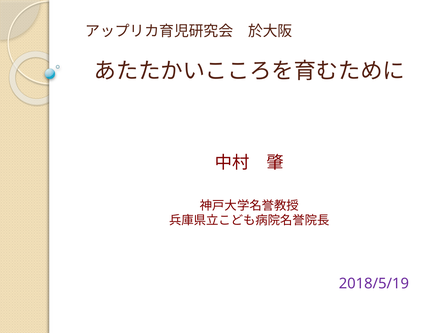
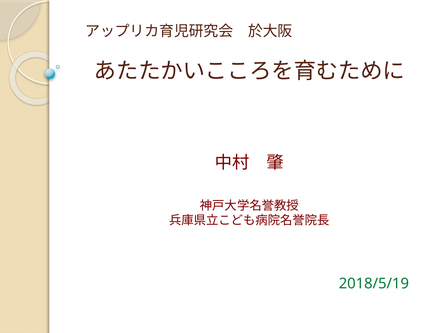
2018/5/19 colour: purple -> green (374, 284)
